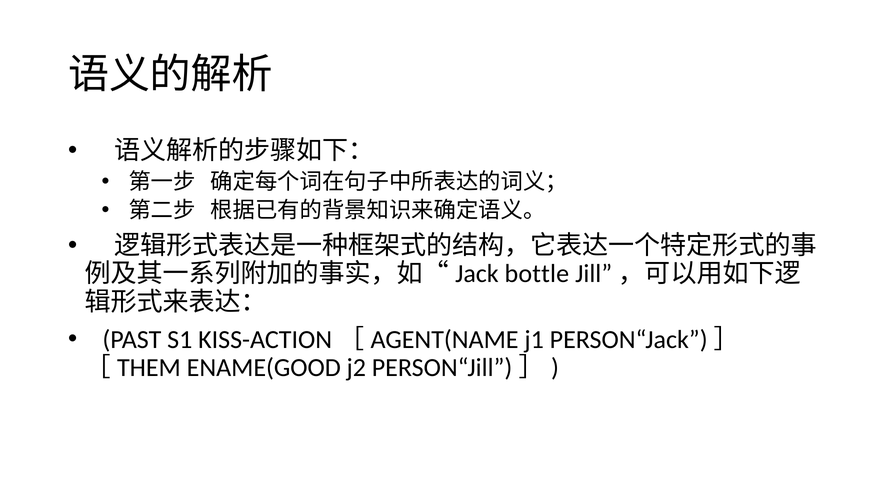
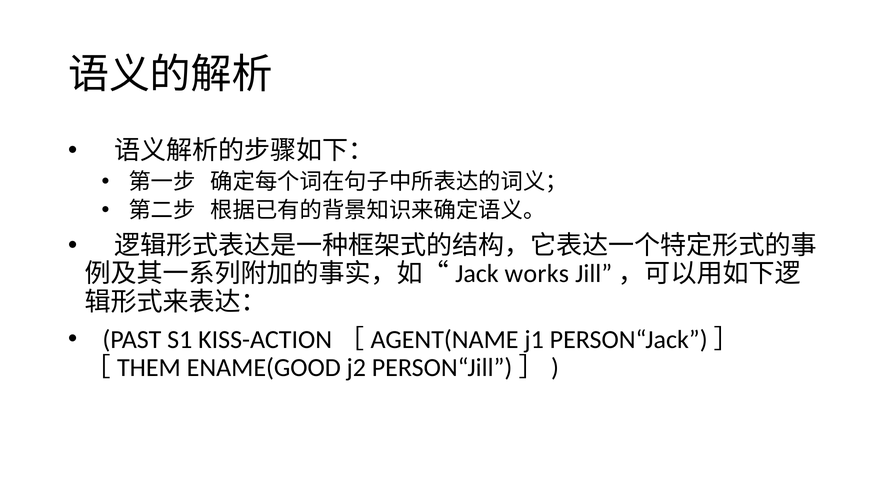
bottle: bottle -> works (537, 274)
